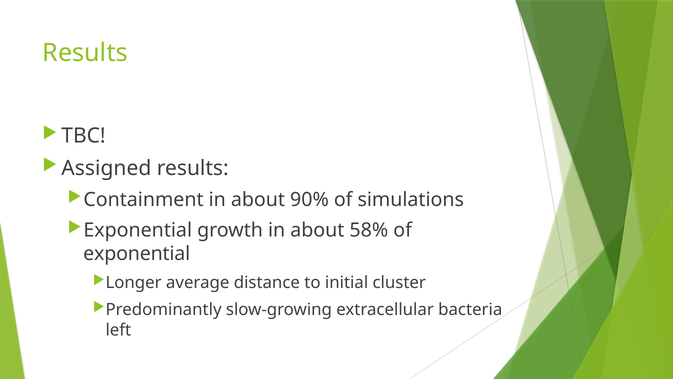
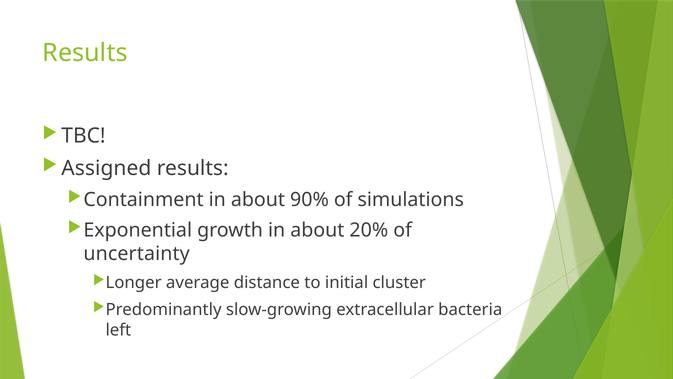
58%: 58% -> 20% (369, 230)
exponential: exponential -> uncertainty (137, 254)
